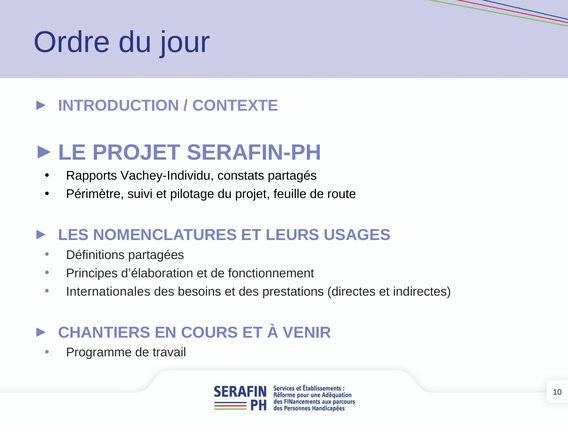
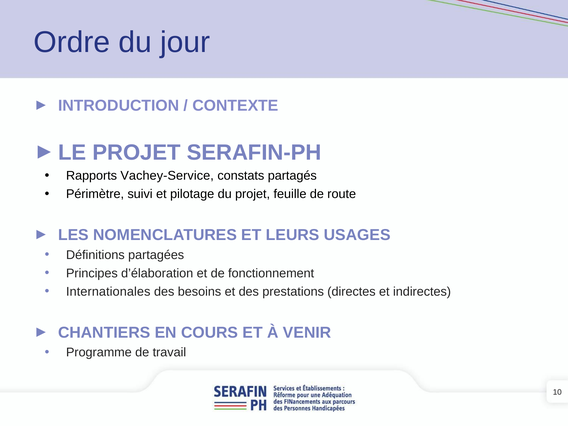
Vachey-Individu: Vachey-Individu -> Vachey-Service (167, 176)
